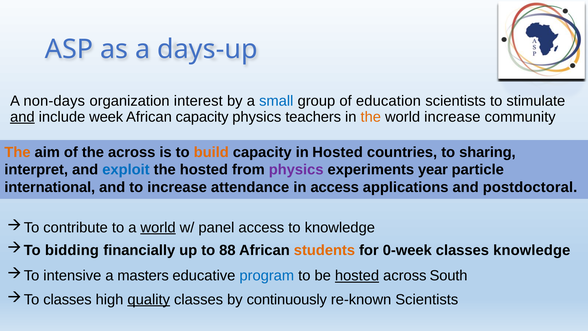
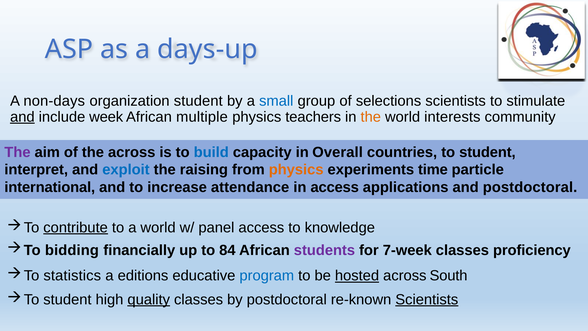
organization interest: interest -> student (198, 101)
education: education -> selections (389, 101)
African capacity: capacity -> multiple (202, 117)
world increase: increase -> interests (452, 117)
The colour: orange -> purple (17, 152)
build colour: orange -> blue (211, 152)
in Hosted: Hosted -> Overall (338, 152)
to sharing: sharing -> student (487, 152)
the hosted: hosted -> raising (204, 170)
physics colour: purple -> orange (296, 170)
year: year -> time (433, 170)
contribute underline: none -> present (76, 227)
world underline: present -> none (158, 227)
88: 88 -> 84 (227, 250)
students colour: orange -> purple (324, 250)
0-week: 0-week -> 7-week (407, 250)
classes knowledge: knowledge -> proficiency (532, 250)
intensive: intensive -> statistics (72, 276)
masters: masters -> editions (143, 276)
classes: classes -> student (67, 299)
by continuously: continuously -> postdoctoral (287, 299)
Scientists underline: none -> present (427, 299)
